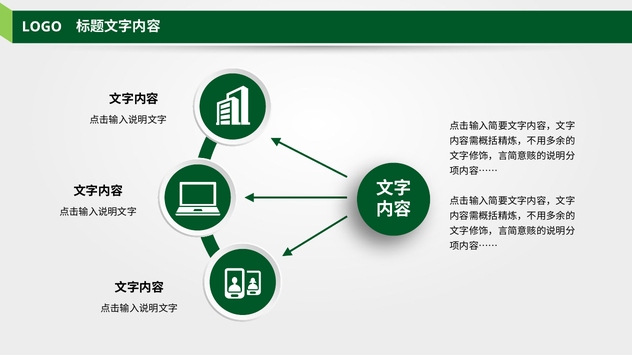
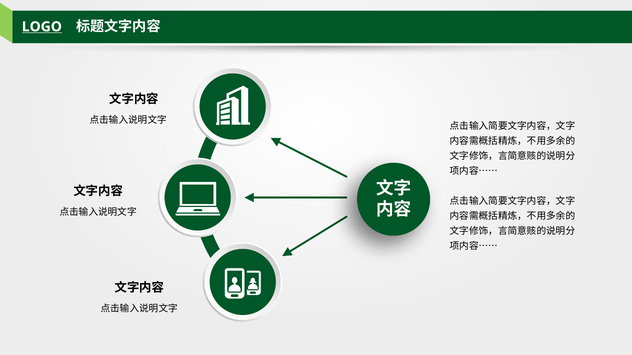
LOGO underline: none -> present (42, 27)
